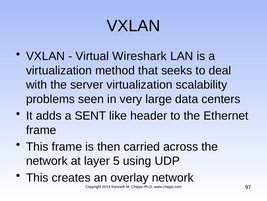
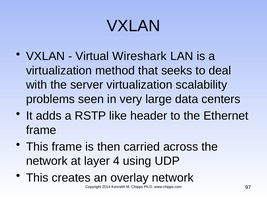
SENT: SENT -> RSTP (90, 115)
5: 5 -> 4 (116, 160)
